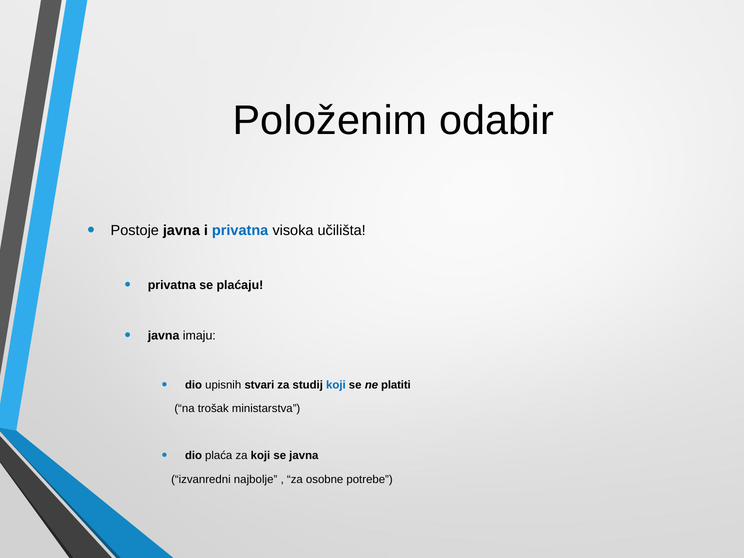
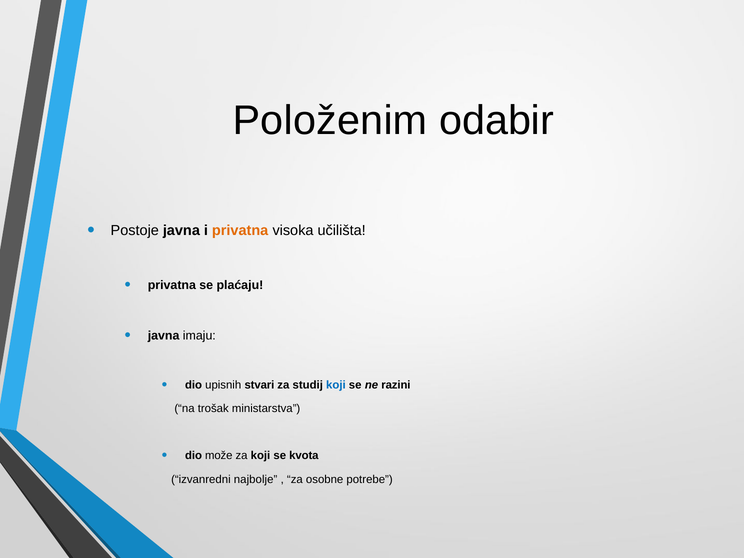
privatna colour: blue -> orange (240, 230)
platiti: platiti -> razini (396, 385)
plaća: plaća -> može (219, 456)
se javna: javna -> kvota (304, 456)
